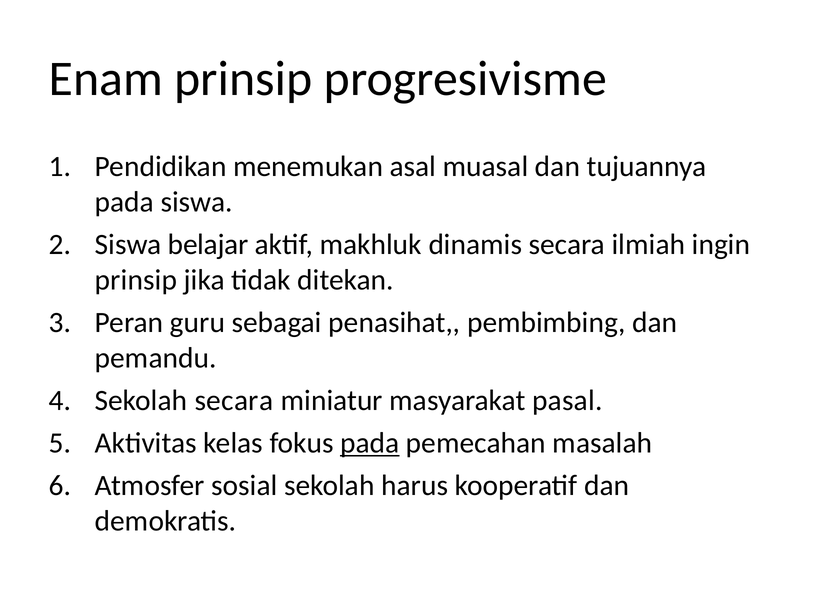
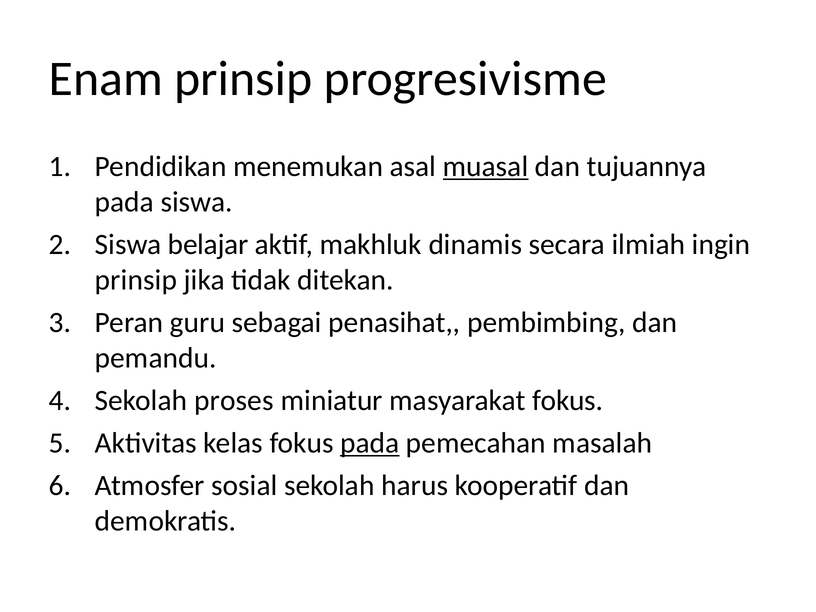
muasal underline: none -> present (486, 167)
Sekolah secara: secara -> proses (234, 400)
masyarakat pasal: pasal -> fokus (568, 400)
